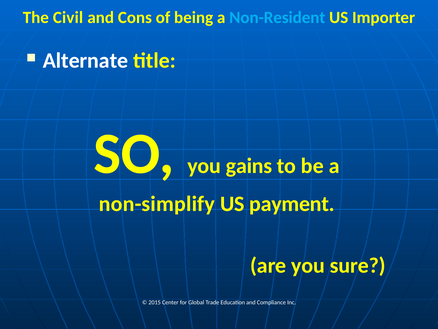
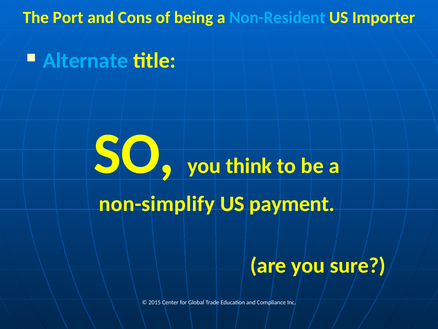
Civil: Civil -> Port (68, 18)
Alternate colour: white -> light blue (85, 61)
gains: gains -> think (249, 166)
